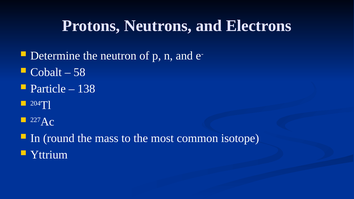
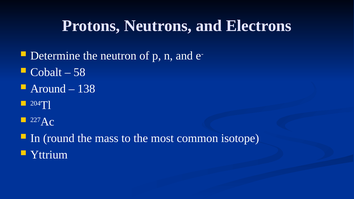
Particle: Particle -> Around (48, 89)
